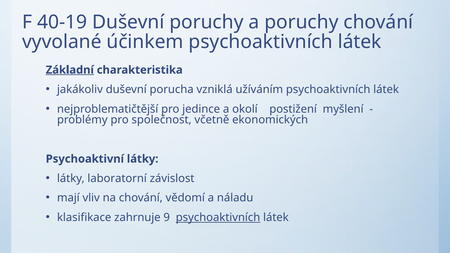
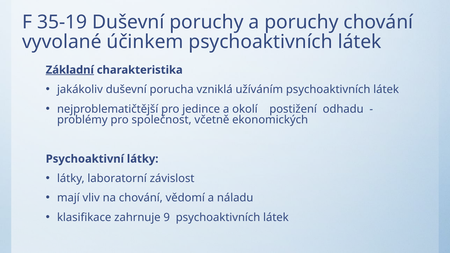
40-19: 40-19 -> 35-19 (62, 22)
myšlení: myšlení -> odhadu (343, 109)
psychoaktivních underline: present -> none (218, 218)
